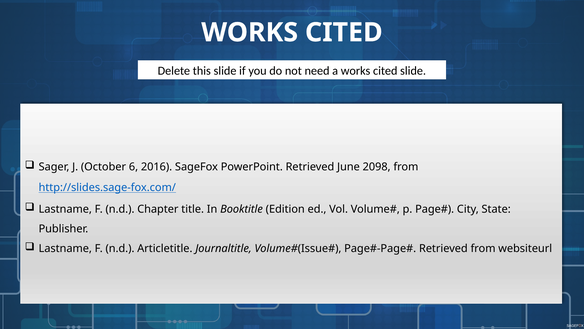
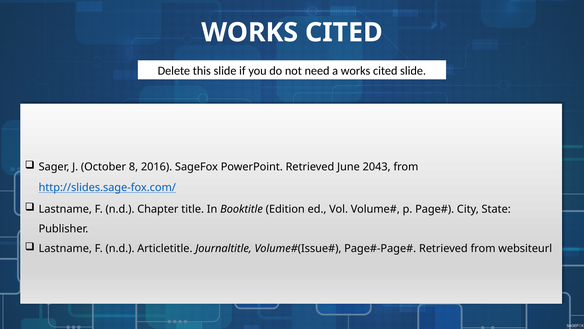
6: 6 -> 8 (134, 167)
2098: 2098 -> 2043 (377, 167)
